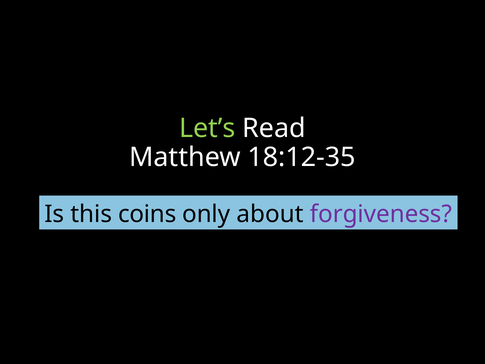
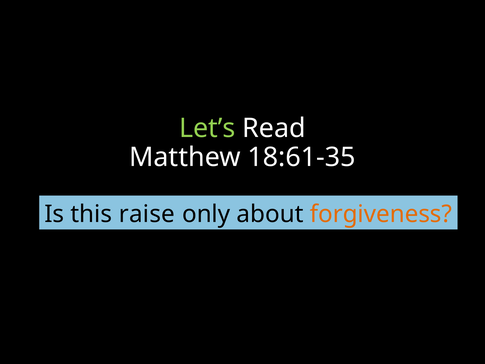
18:12-35: 18:12-35 -> 18:61-35 (302, 157)
coins: coins -> raise (147, 214)
forgiveness colour: purple -> orange (381, 214)
